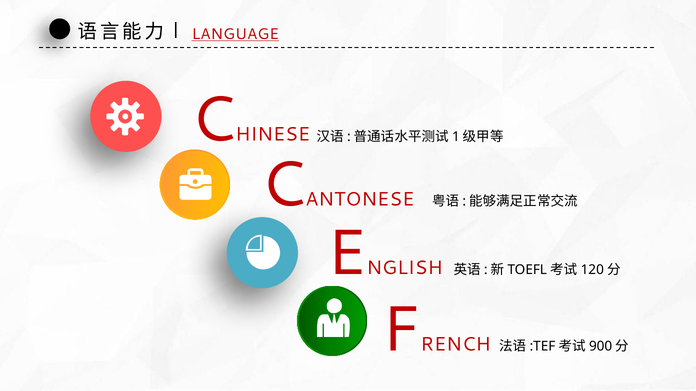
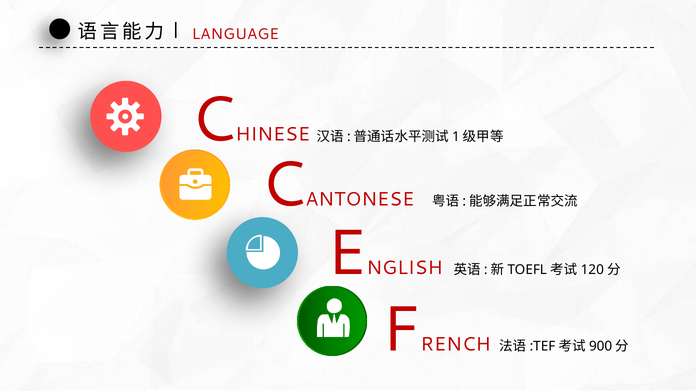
LANGUAGE underline: present -> none (235, 34)
